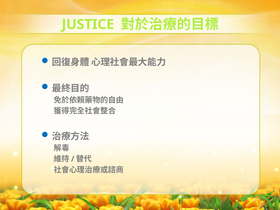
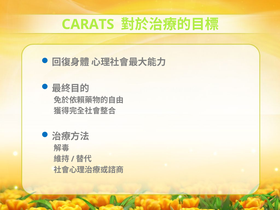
JUSTICE: JUSTICE -> CARATS (88, 24)
